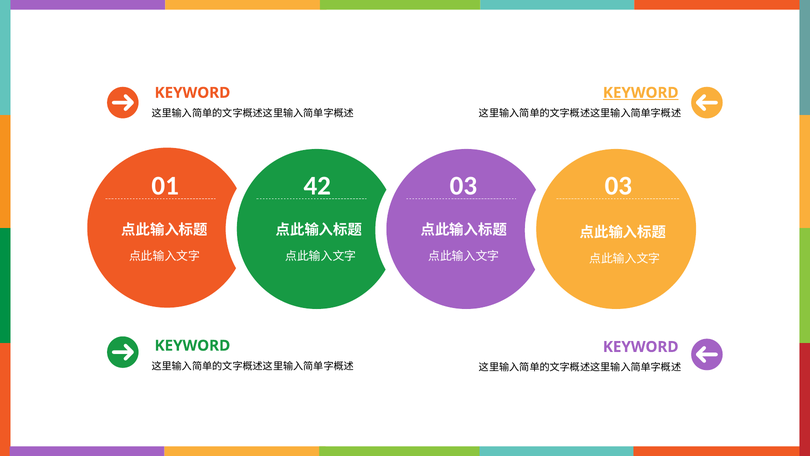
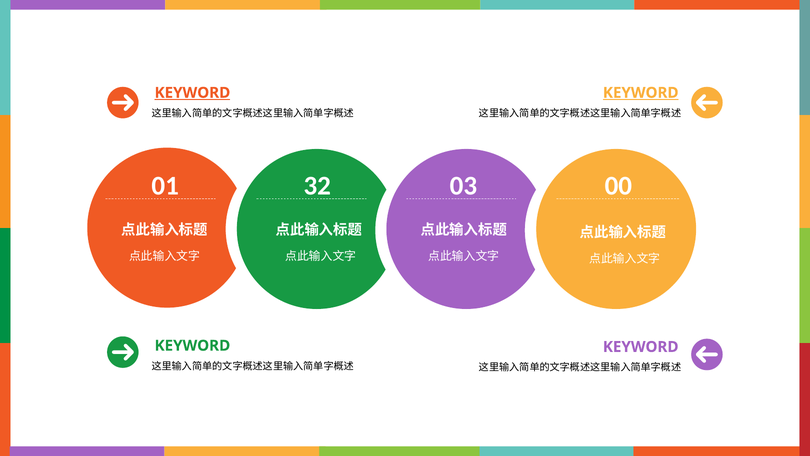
KEYWORD underline: none -> present (192, 93)
42: 42 -> 32 (317, 186)
03 03: 03 -> 00 (618, 186)
